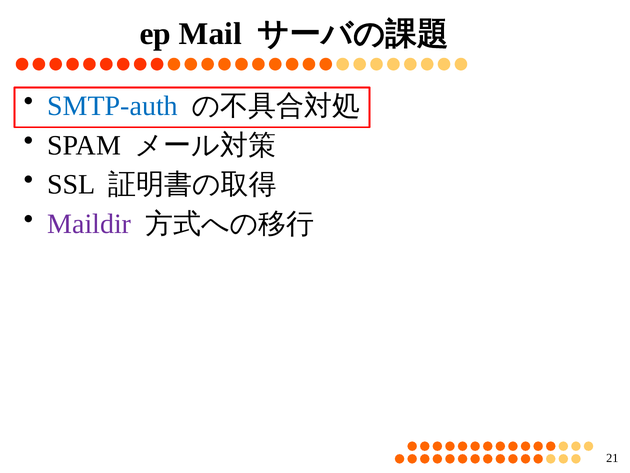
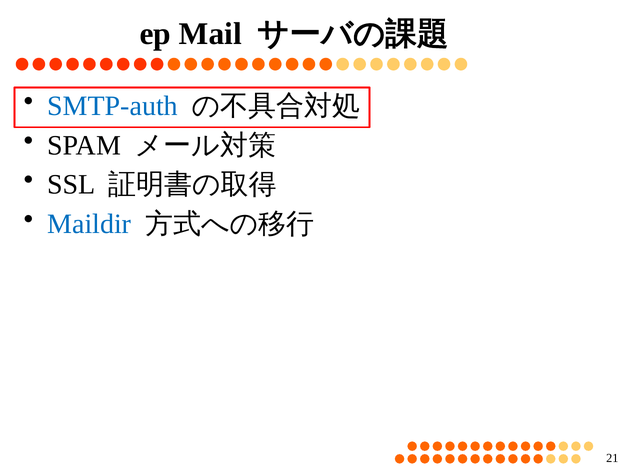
Maildir colour: purple -> blue (89, 224)
